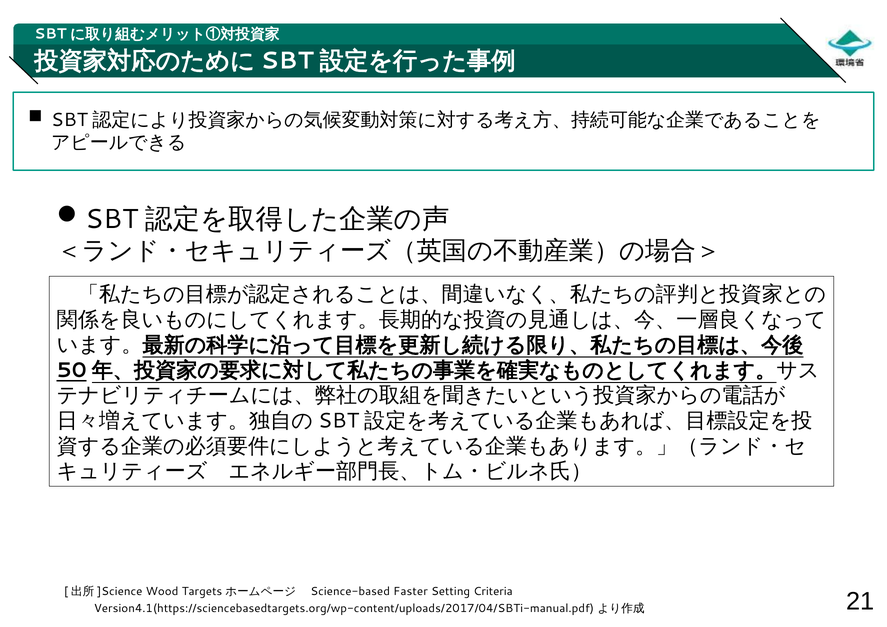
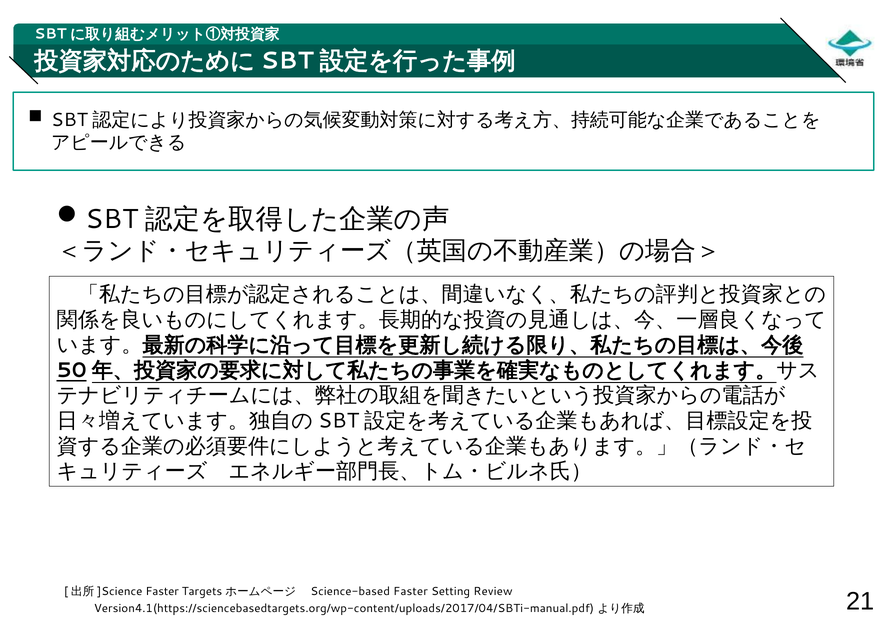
Wood: Wood -> Faster (162, 592)
Criteria: Criteria -> Review (493, 592)
